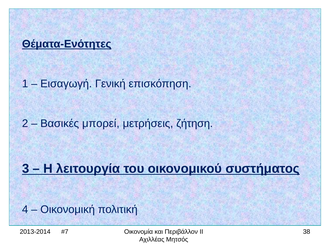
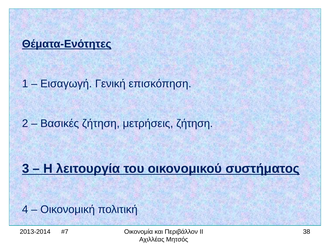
Βασικές μπορεί: μπορεί -> ζήτηση (101, 123)
